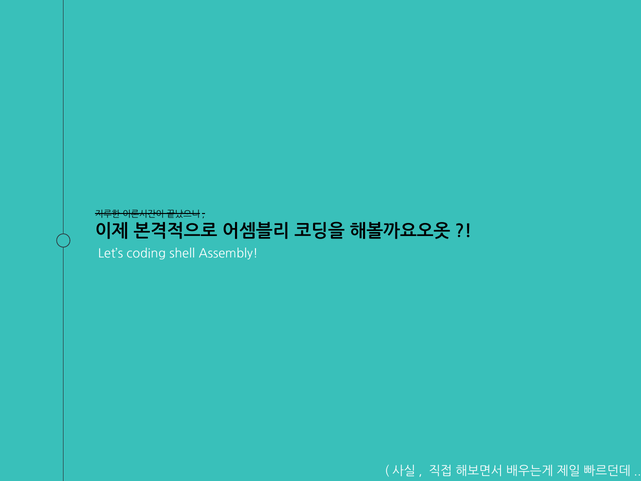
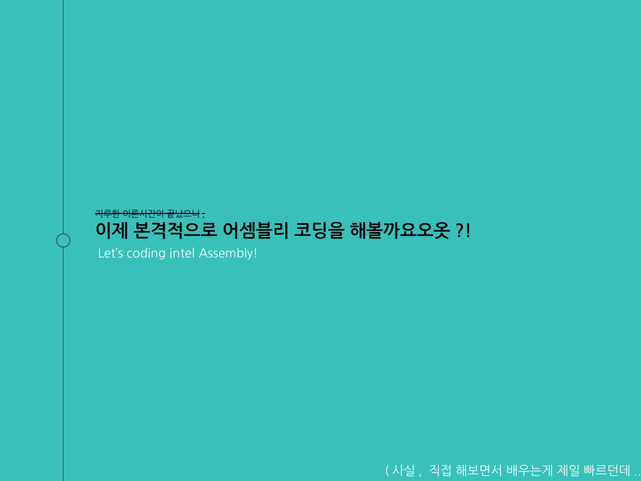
shell: shell -> intel (182, 253)
